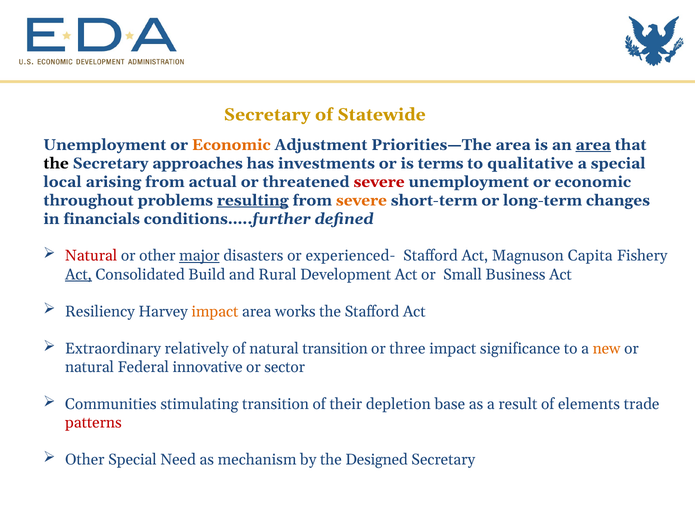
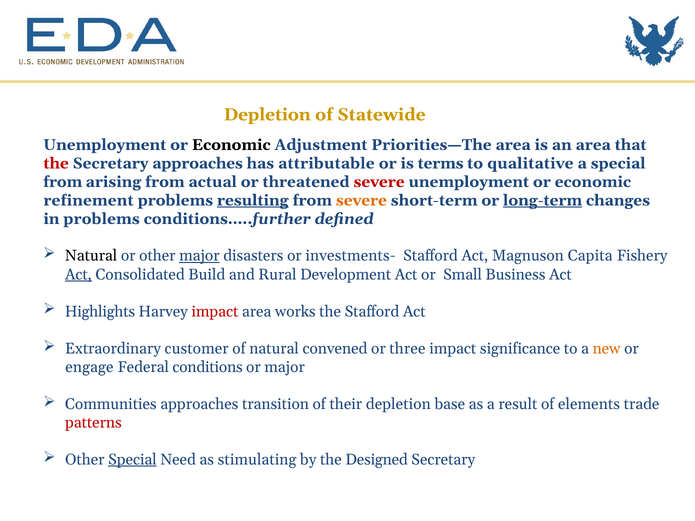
Secretary: Secretary -> Depletion (267, 115)
Economic colour: orange -> black (231, 145)
area underline: present -> none (593, 145)
the colour: black -> red (56, 163)
investments: investments -> attributable (326, 163)
local: local -> from (63, 182)
throughout: throughout -> refinement (88, 200)
long-term underline: none -> present (543, 200)
in financials: financials -> problems (102, 219)
Natural colour: red -> black (91, 256)
experienced-: experienced- -> investments- (351, 256)
Resiliency: Resiliency -> Highlights (100, 312)
impact colour: orange -> red (215, 312)
relatively: relatively -> customer (197, 349)
natural transition: transition -> convened (335, 349)
natural: natural -> engage (89, 367)
innovative: innovative -> conditions (208, 367)
or sector: sector -> major (285, 367)
Communities stimulating: stimulating -> approaches (199, 404)
Special underline: none -> present (132, 460)
mechanism: mechanism -> stimulating (257, 460)
